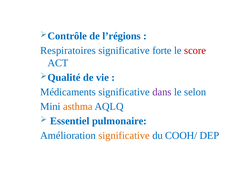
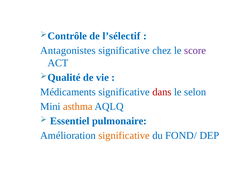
l’régions: l’régions -> l’sélectif (121, 36)
Respiratoires: Respiratoires -> Antagonistes (68, 50)
forte: forte -> chez (162, 50)
score colour: red -> purple (195, 50)
dans colour: purple -> red (162, 92)
COOH/: COOH/ -> FOND/ (181, 135)
